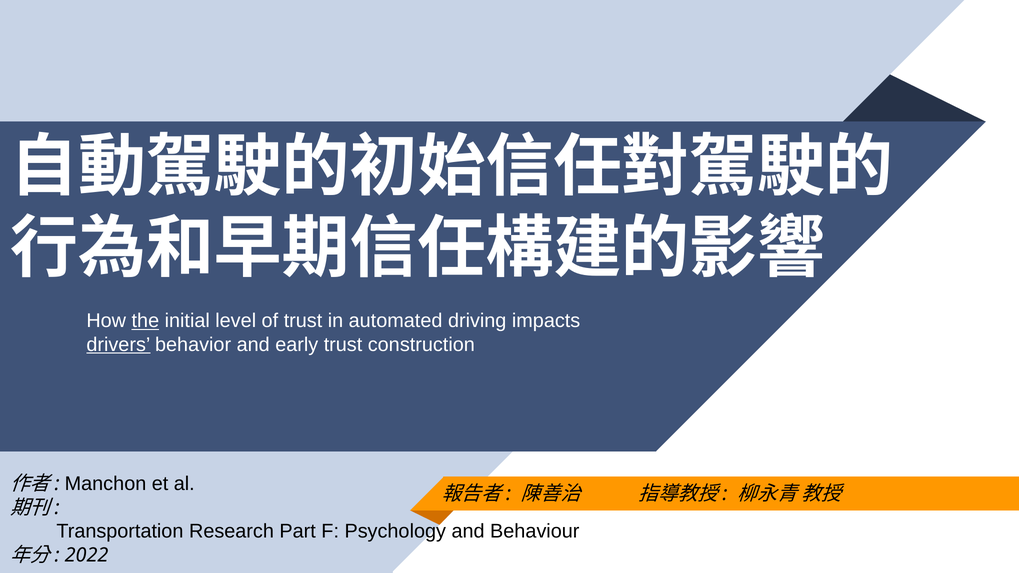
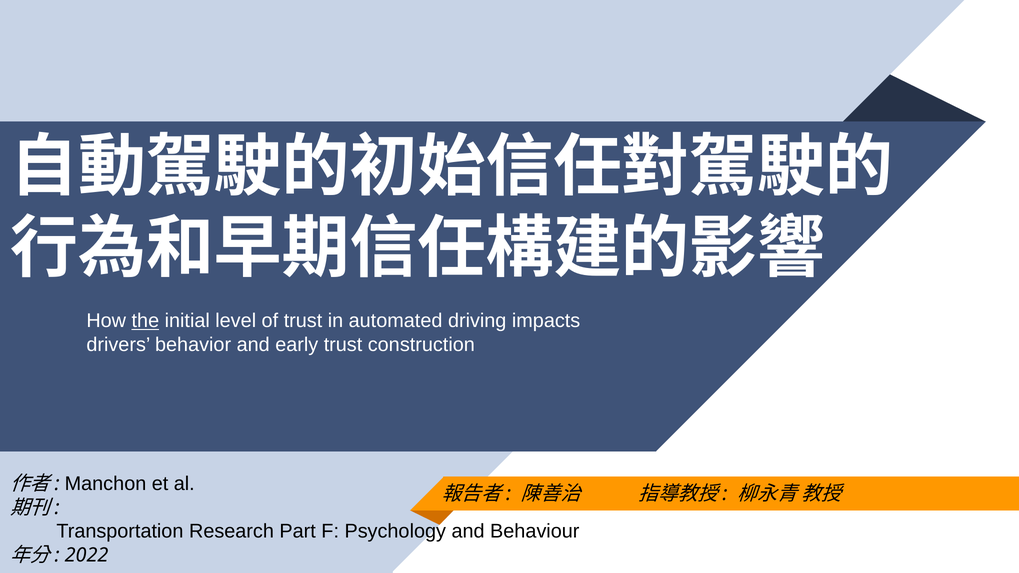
drivers underline: present -> none (118, 345)
